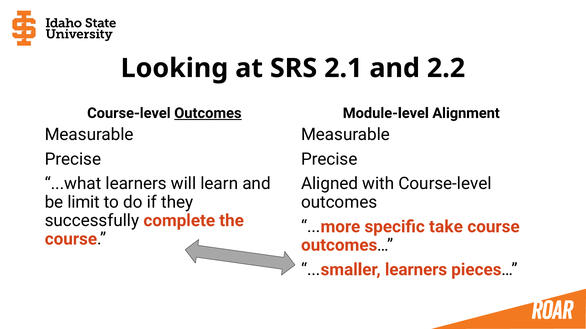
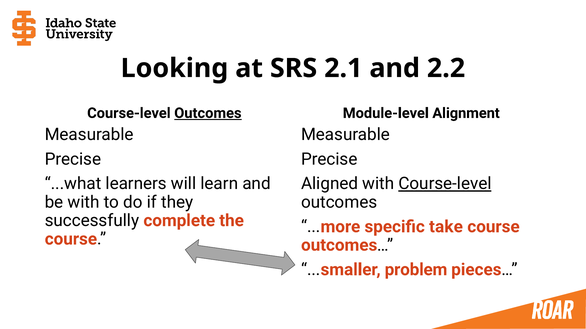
Course-level underline: none -> present (445, 184)
be limit: limit -> with (84, 202)
...smaller learners: learners -> problem (416, 270)
